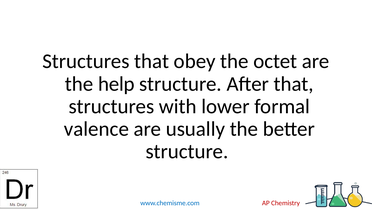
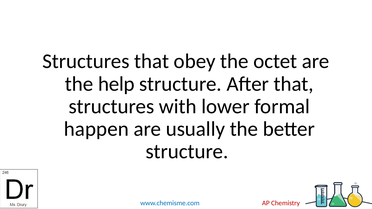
valence: valence -> happen (96, 129)
